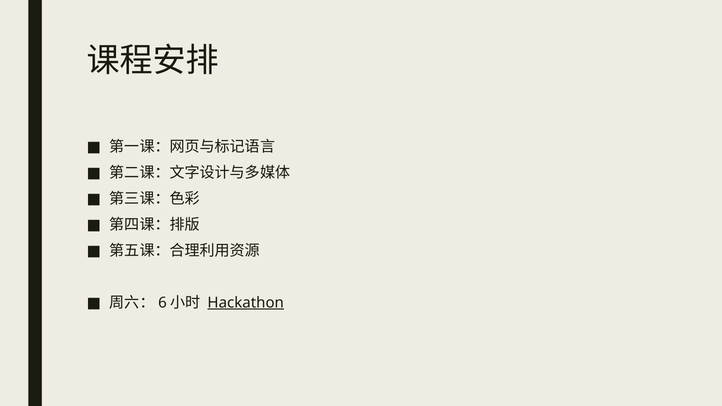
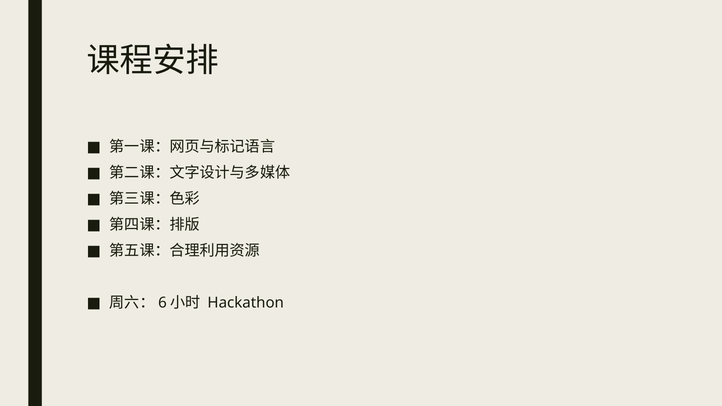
Hackathon underline: present -> none (246, 303)
